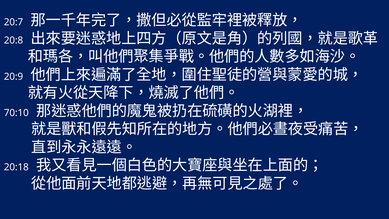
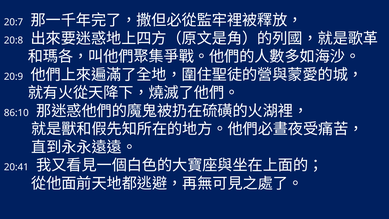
70:10: 70:10 -> 86:10 (16, 113)
20:18: 20:18 -> 20:41 (16, 167)
